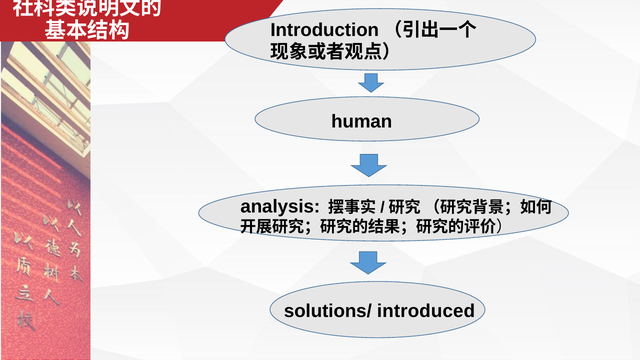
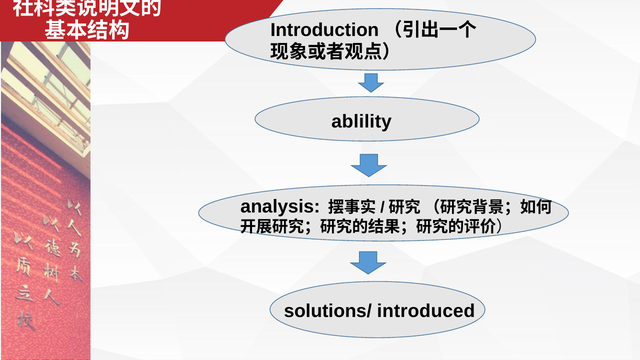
human: human -> ablility (362, 122)
